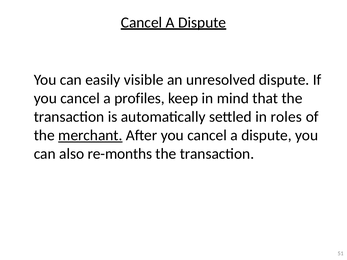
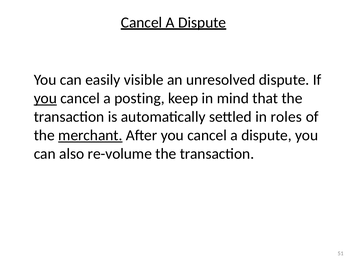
you underline: none -> present (45, 98)
profiles: profiles -> posting (139, 98)
re-months: re-months -> re-volume (120, 154)
